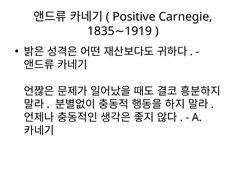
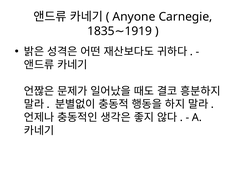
Positive: Positive -> Anyone (134, 17)
